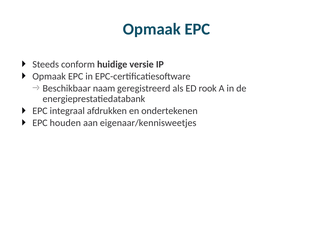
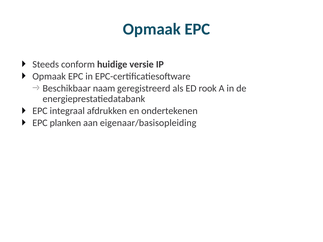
houden: houden -> planken (65, 123)
eigenaar/kennisweetjes: eigenaar/kennisweetjes -> eigenaar/basisopleiding (148, 123)
